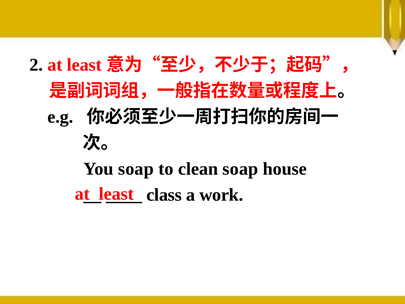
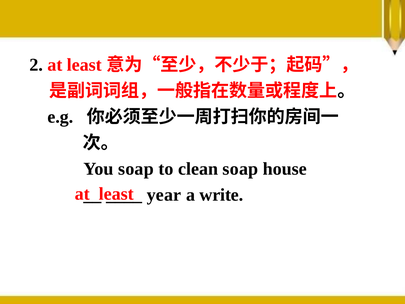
class: class -> year (164, 195)
work: work -> write (221, 195)
